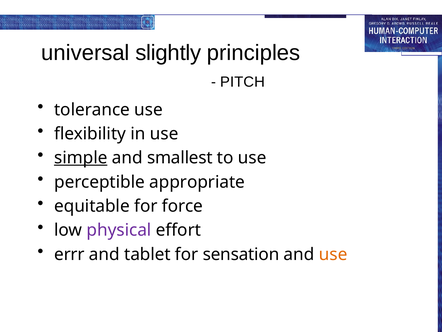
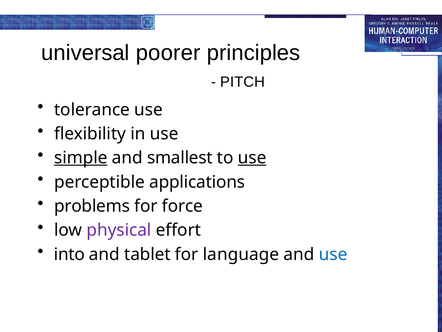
slightly: slightly -> poorer (168, 53)
use underline: none -> present (252, 158)
appropriate: appropriate -> applications (197, 182)
equitable: equitable -> problems (92, 206)
errr: errr -> into (69, 254)
sensation: sensation -> language (241, 254)
use colour: orange -> blue (333, 254)
